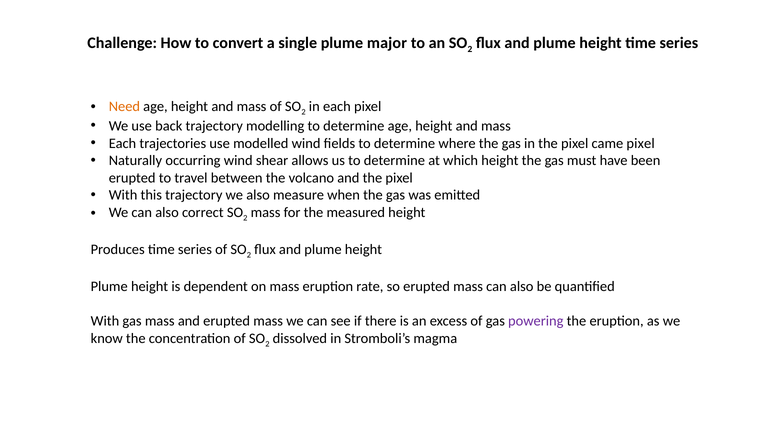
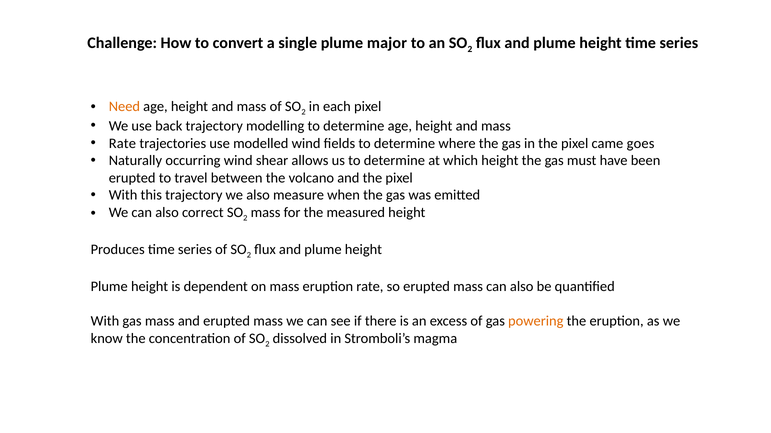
Each: Each -> Rate (122, 144)
came pixel: pixel -> goes (641, 144)
powering colour: purple -> orange (536, 322)
